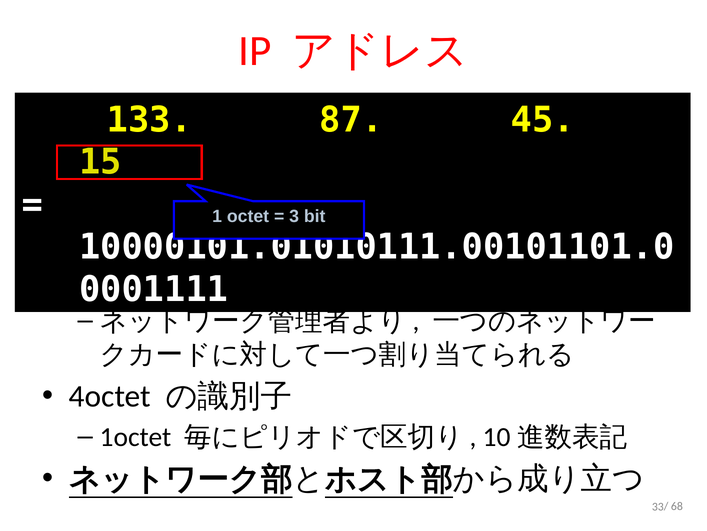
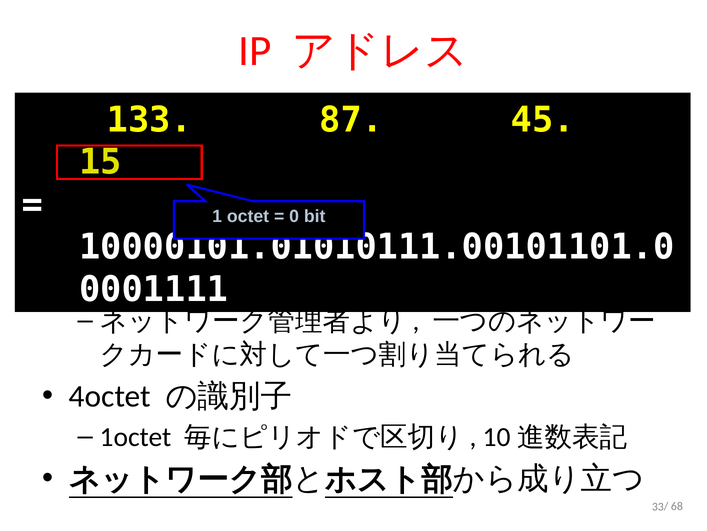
3: 3 -> 0 (294, 216)
